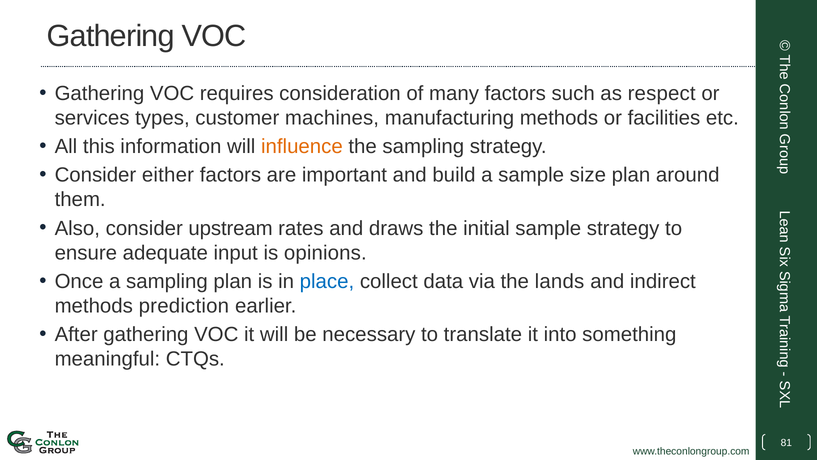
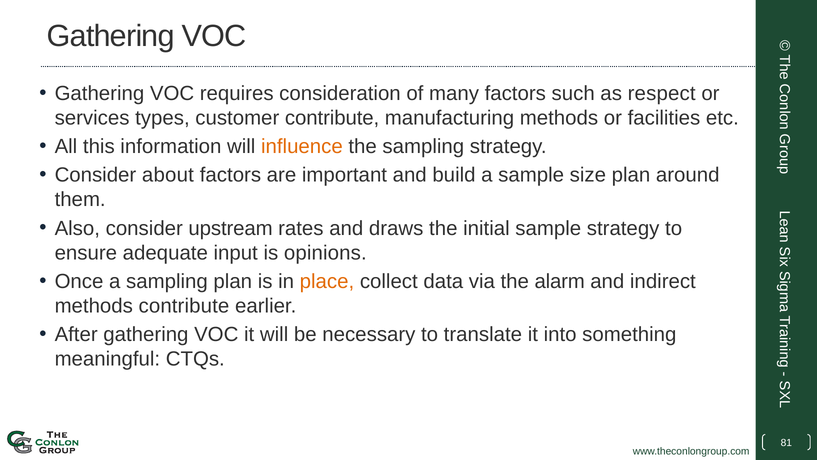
customer machines: machines -> contribute (332, 118)
either: either -> about (168, 175)
place colour: blue -> orange (327, 281)
lands: lands -> alarm (560, 281)
methods prediction: prediction -> contribute (184, 306)
